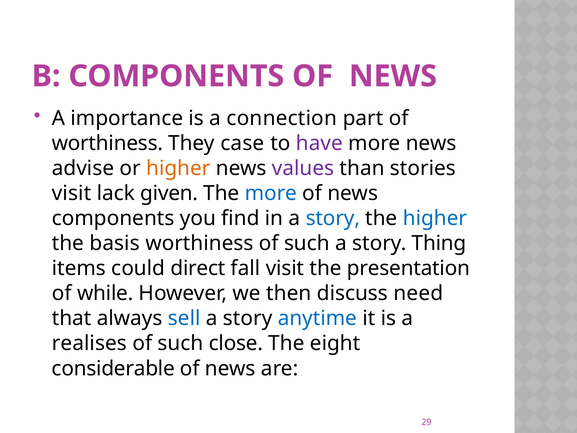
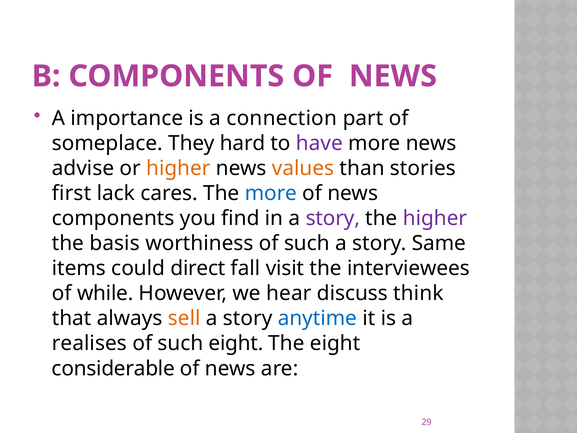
worthiness: worthiness -> someplace (107, 143)
case: case -> hard (243, 143)
values colour: purple -> orange (303, 168)
visit: visit -> first (72, 193)
given: given -> cares (169, 193)
story colour: blue -> purple (333, 218)
higher colour: blue -> purple (435, 218)
Thing: Thing -> Same (439, 243)
presentation: presentation -> interviewees (408, 268)
then: then -> hear (289, 293)
need: need -> think (418, 293)
sell colour: blue -> orange (184, 318)
such close: close -> eight (236, 343)
